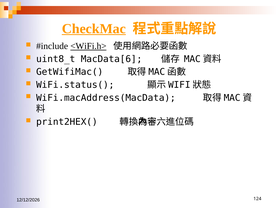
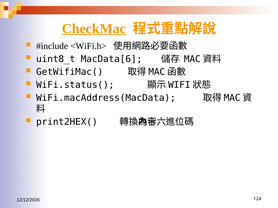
<WiFi.h> underline: present -> none (88, 46)
